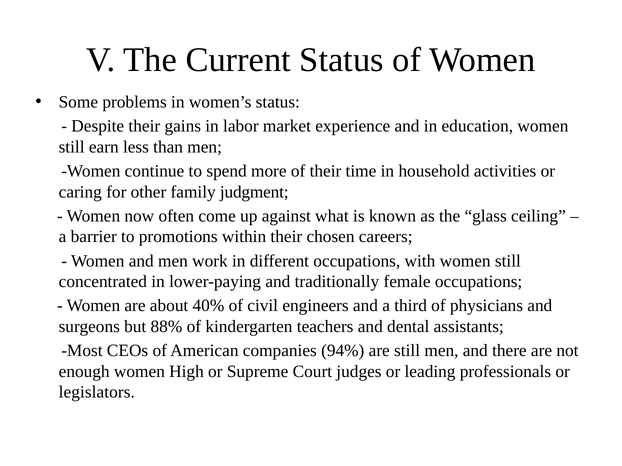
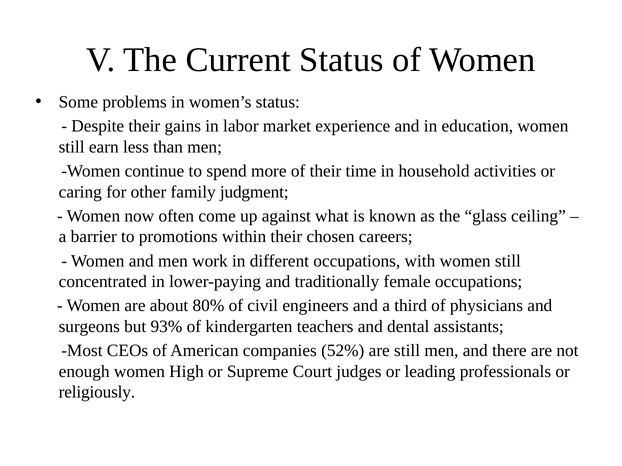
40%: 40% -> 80% (208, 306)
88%: 88% -> 93% (166, 327)
94%: 94% -> 52% (343, 351)
legislators: legislators -> religiously (97, 393)
